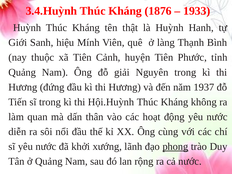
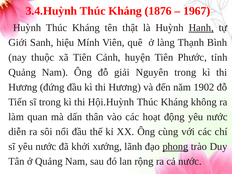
1933: 1933 -> 1967 (197, 11)
Hanh underline: none -> present (201, 28)
1937: 1937 -> 1902 (204, 87)
